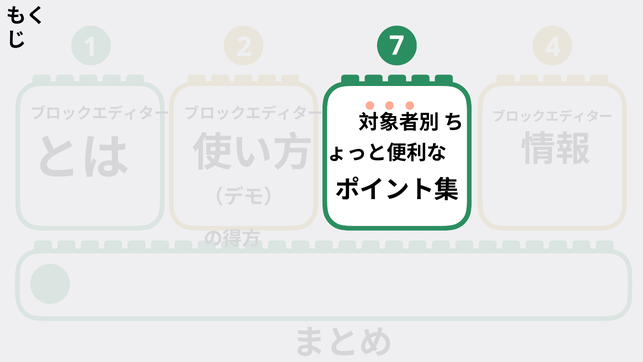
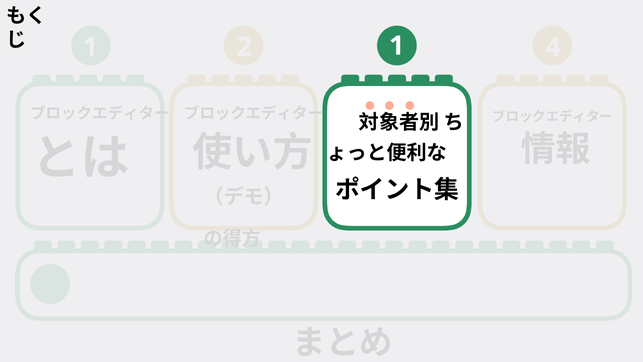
7: 7 -> 1 (397, 46)
